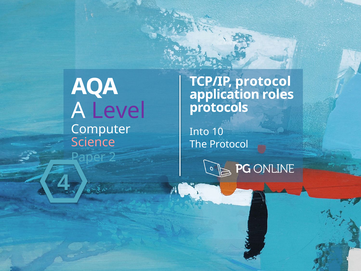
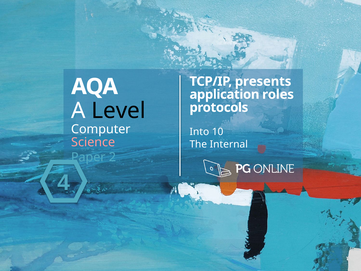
TCP/IP protocol: protocol -> presents (263, 81)
Level colour: purple -> black (119, 111)
The Protocol: Protocol -> Internal (229, 144)
